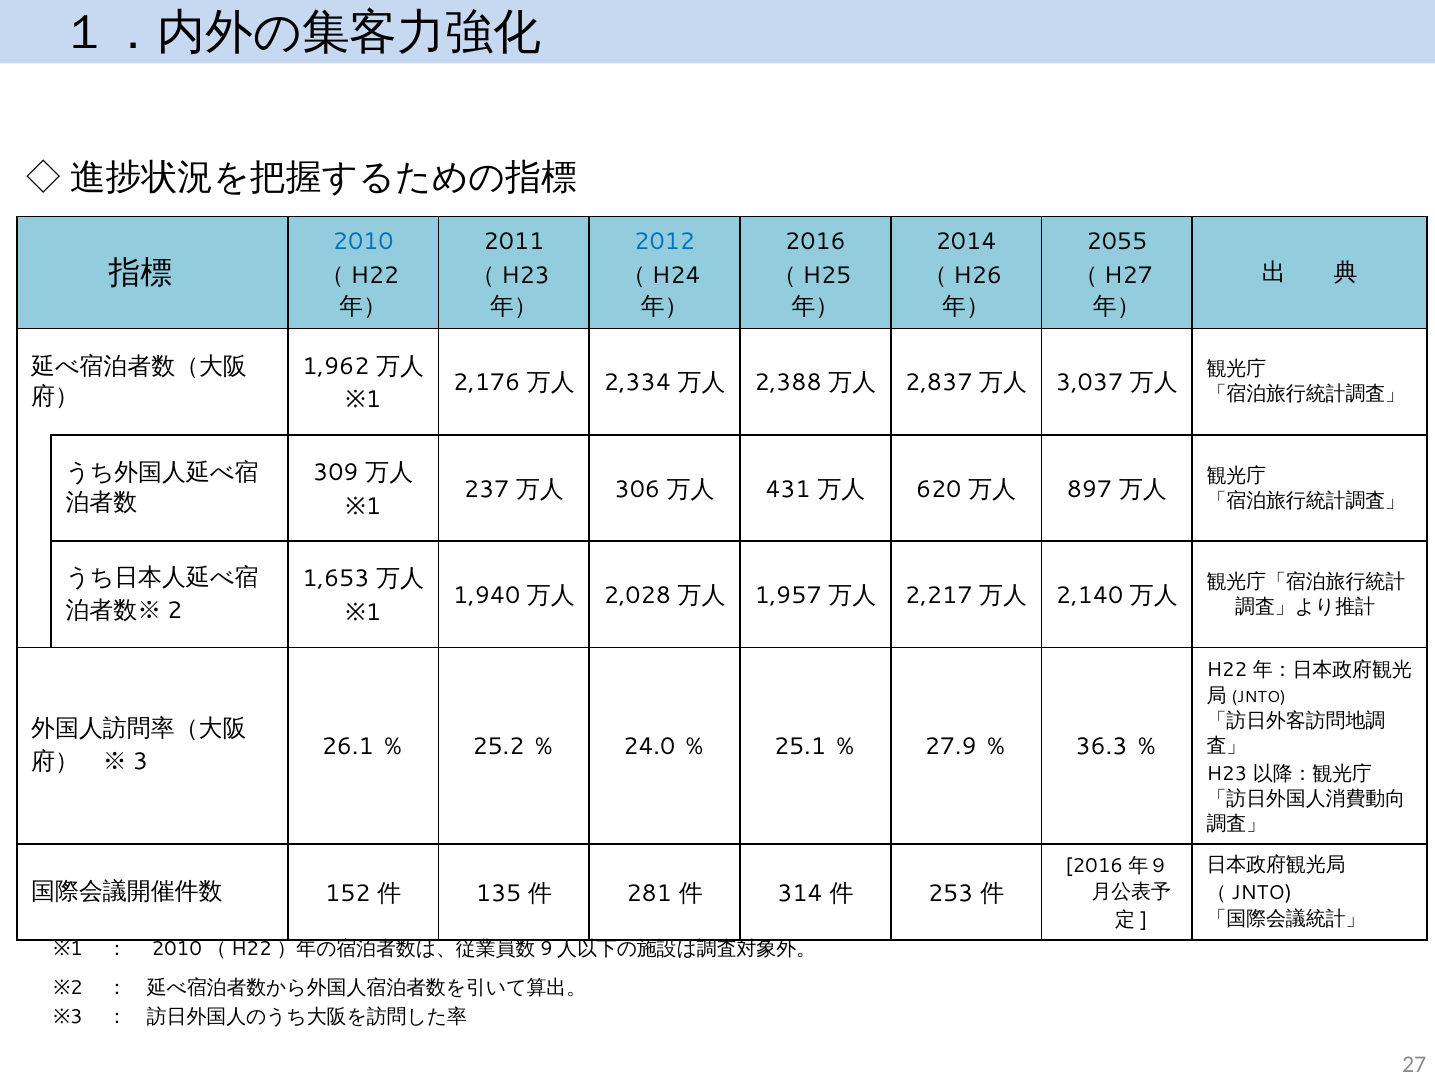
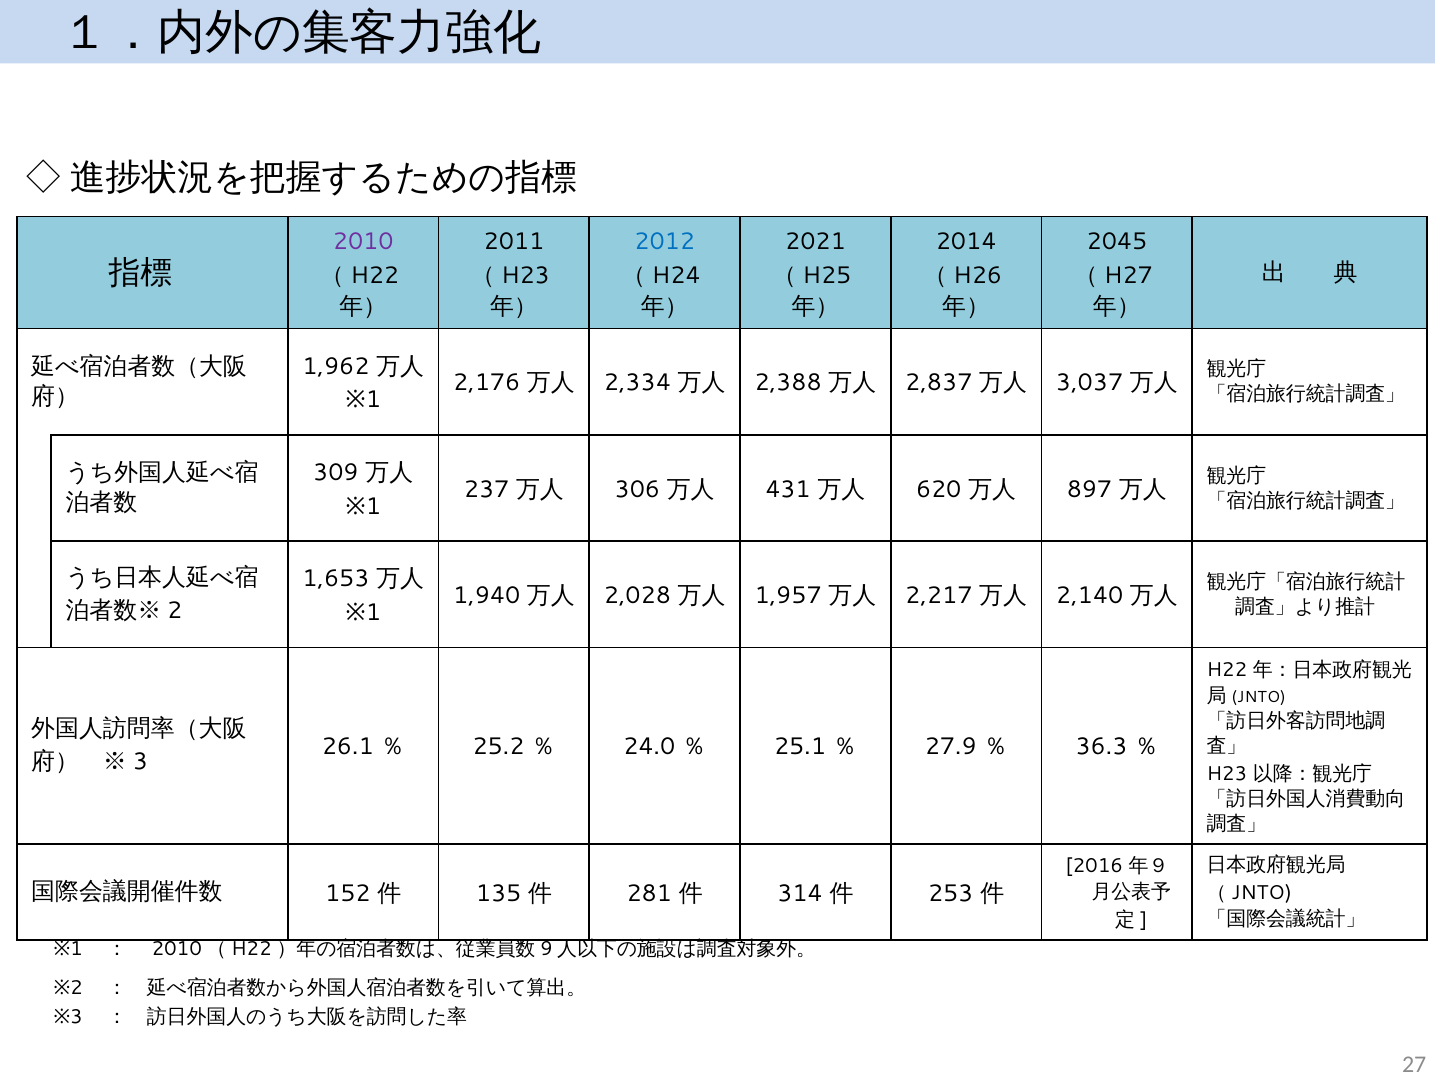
2010 colour: blue -> purple (363, 242)
2016: 2016 -> 2021 (815, 242)
2055: 2055 -> 2045 (1117, 242)
